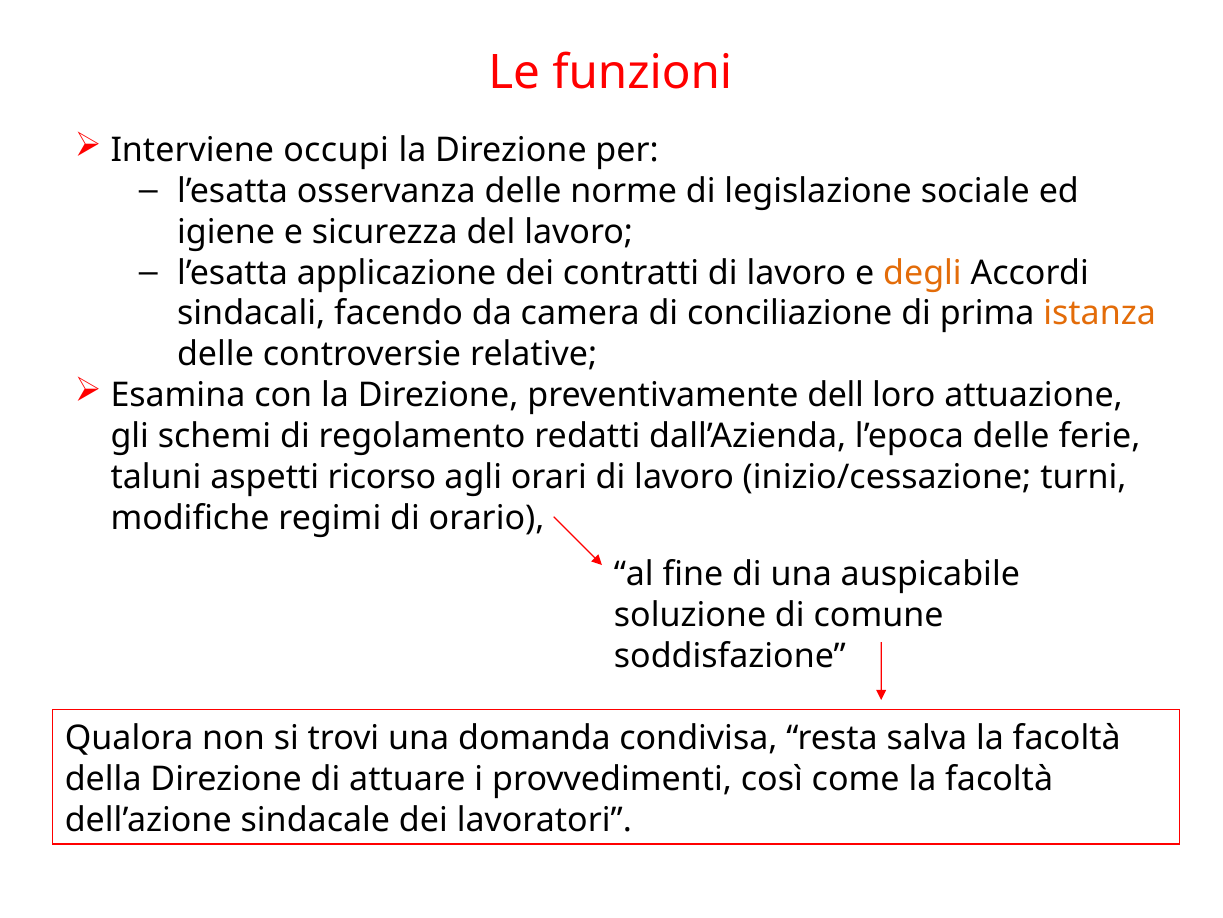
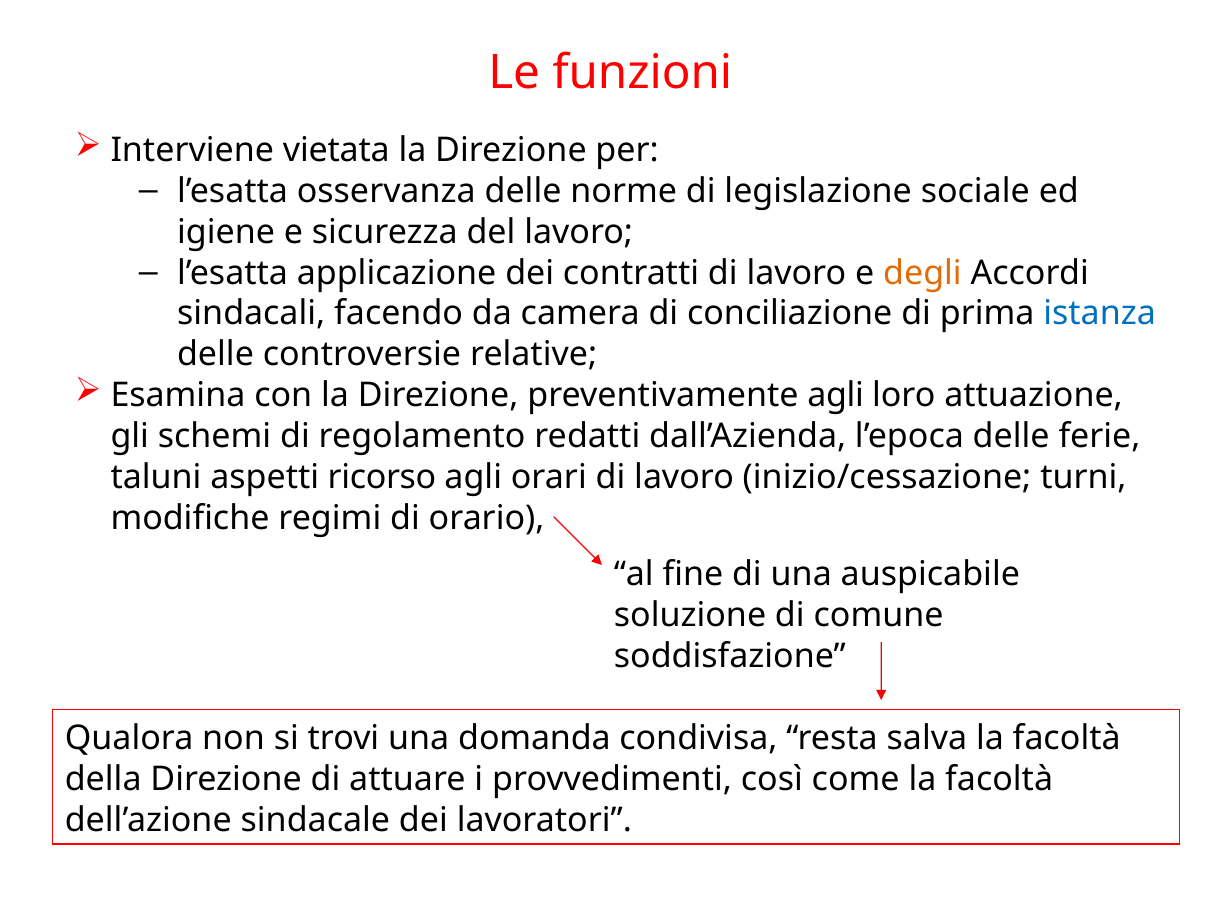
occupi: occupi -> vietata (336, 150)
istanza colour: orange -> blue (1100, 313)
preventivamente dell: dell -> agli (836, 395)
